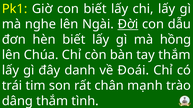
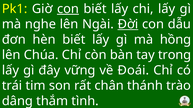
con underline: none -> present (68, 9)
tay thắm: thắm -> trong (175, 55)
danh: danh -> vững (80, 71)
mạnh: mạnh -> thánh (145, 86)
